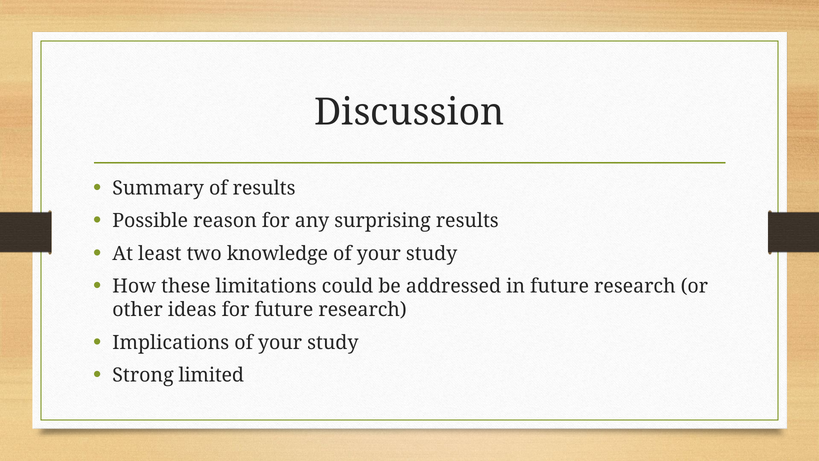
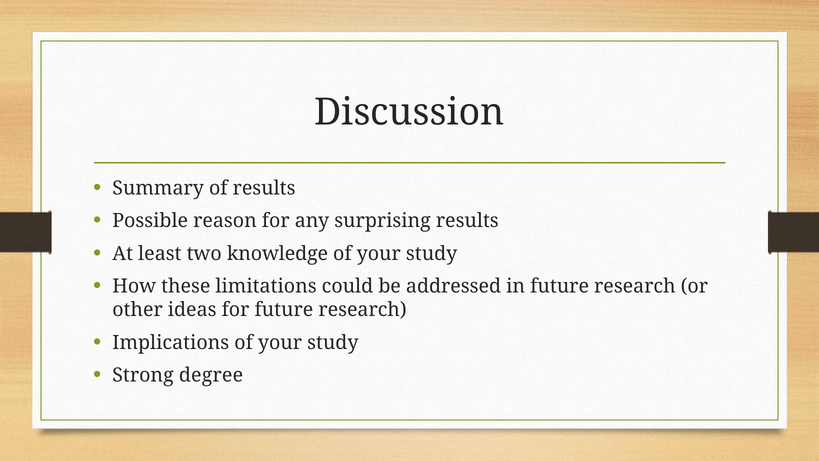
limited: limited -> degree (211, 375)
